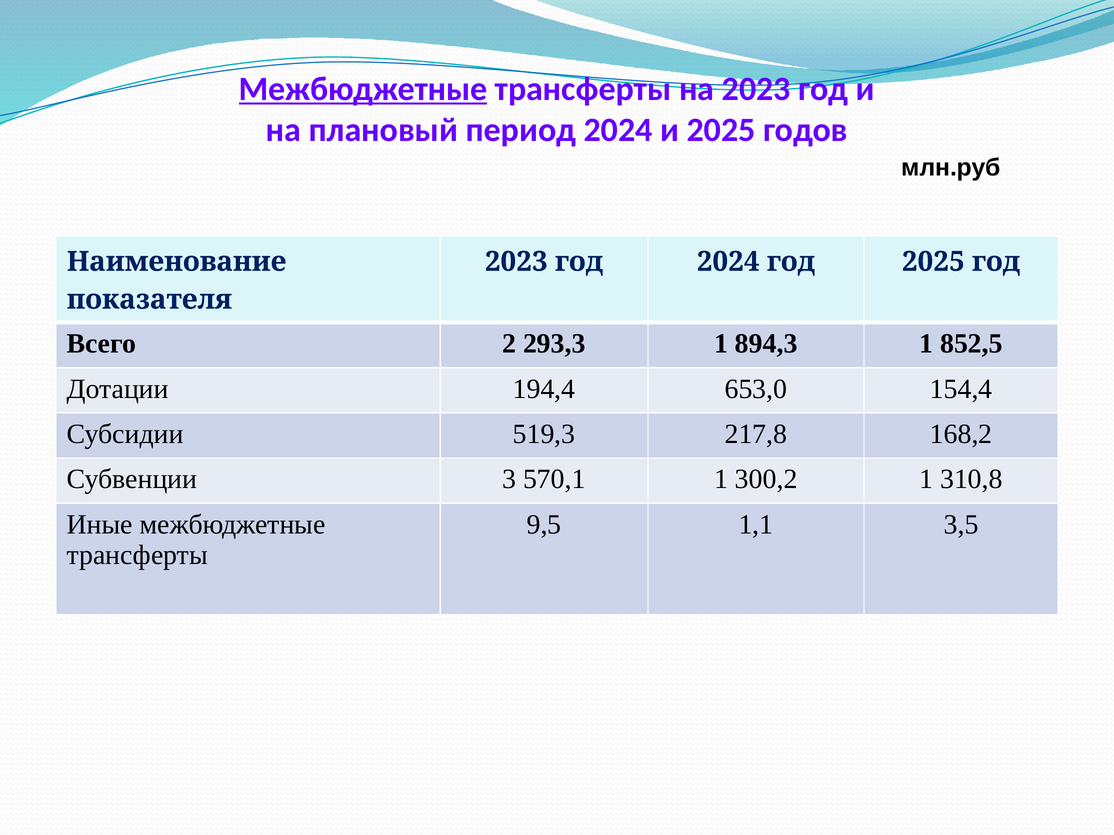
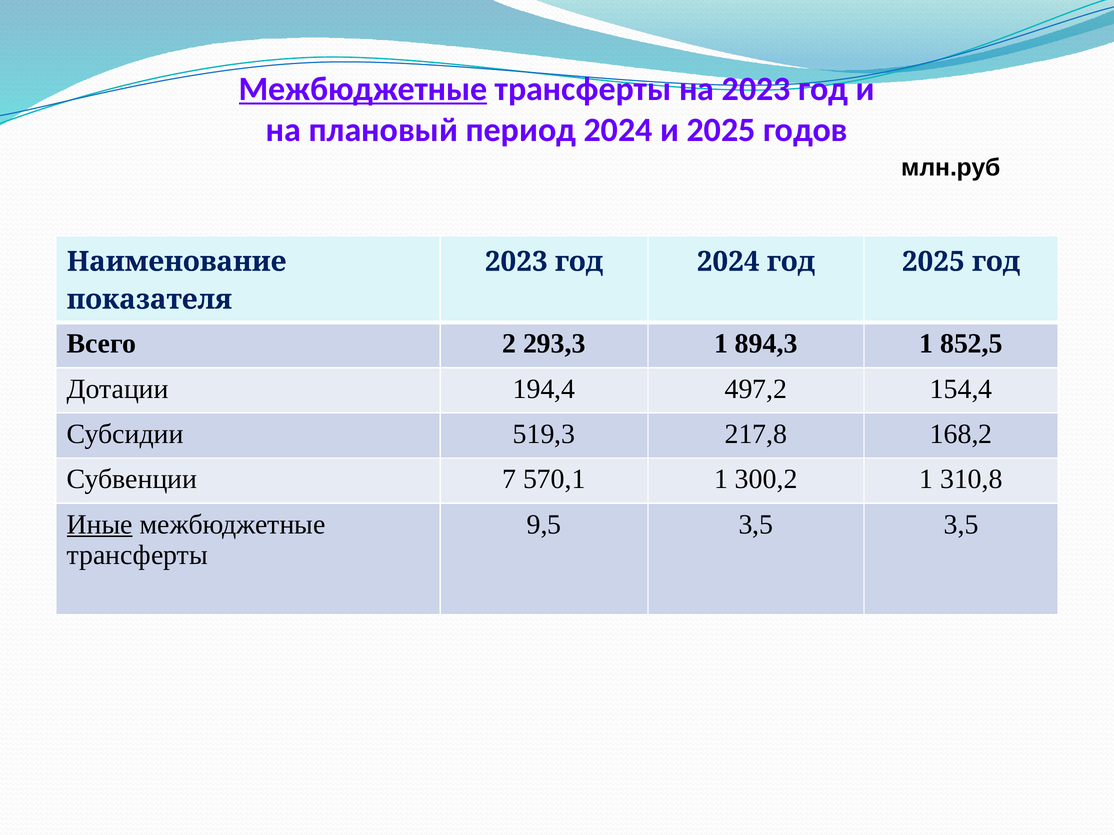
653,0: 653,0 -> 497,2 (756, 389)
3: 3 -> 7 (509, 479)
Иные underline: none -> present (100, 525)
9,5 1,1: 1,1 -> 3,5 (756, 525)
